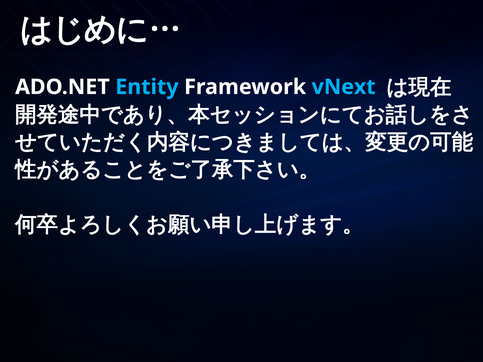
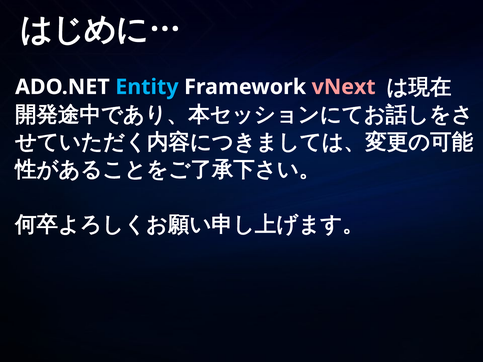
vNext colour: light blue -> pink (344, 87)
